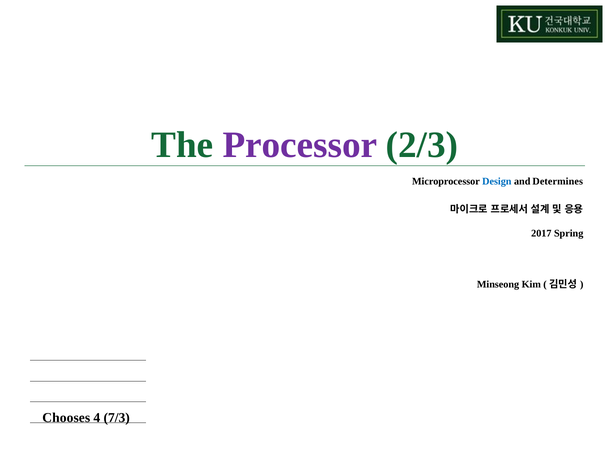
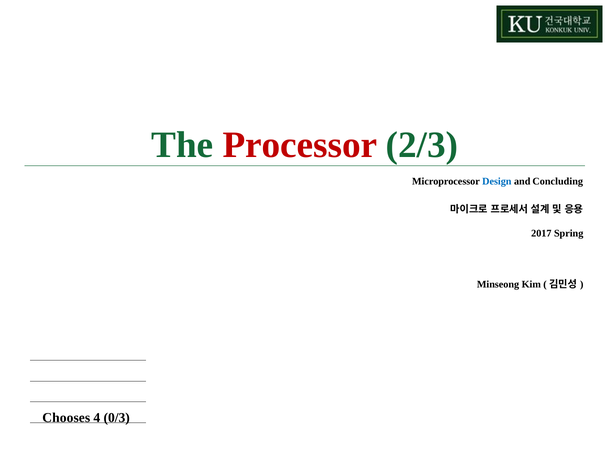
Processor colour: purple -> red (300, 145)
Determines: Determines -> Concluding (558, 182)
7/3: 7/3 -> 0/3 (117, 418)
